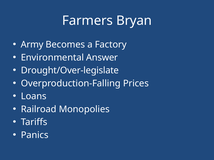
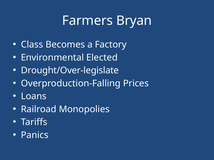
Army: Army -> Class (32, 45)
Answer: Answer -> Elected (102, 58)
